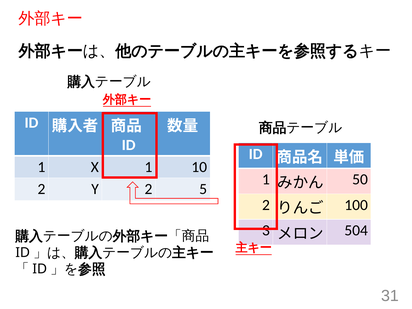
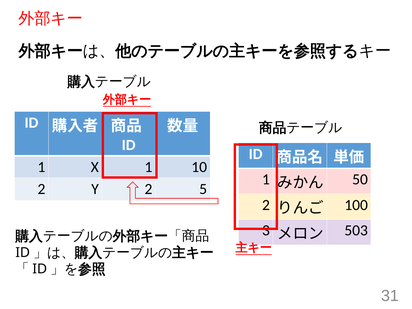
504: 504 -> 503 (356, 230)
